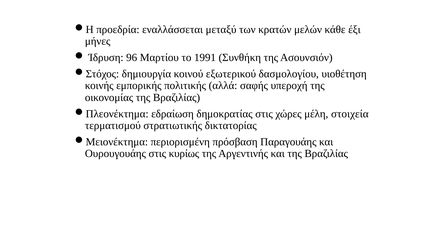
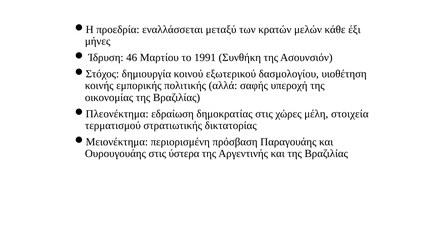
96: 96 -> 46 (132, 58)
κυρίως: κυρίως -> ύστερα (184, 154)
